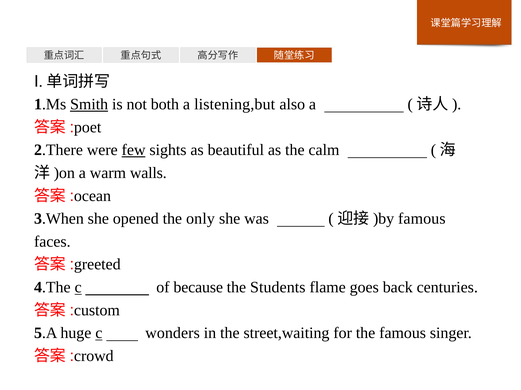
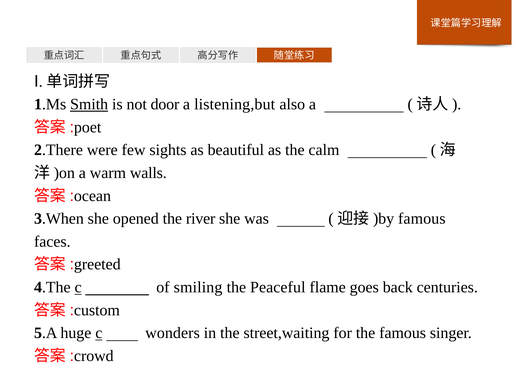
both: both -> door (165, 105)
few underline: present -> none (134, 150)
only: only -> river (201, 219)
because: because -> smiling (198, 288)
Students: Students -> Peaceful (278, 288)
